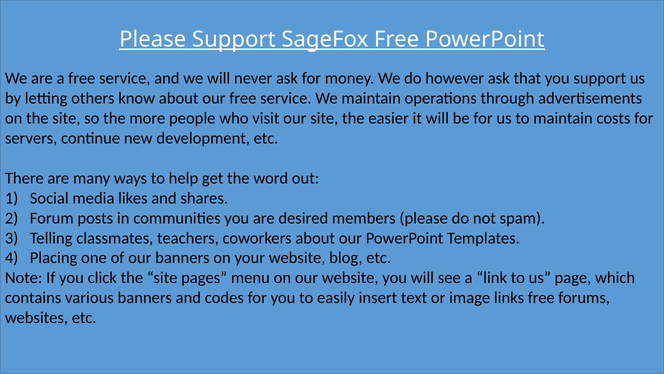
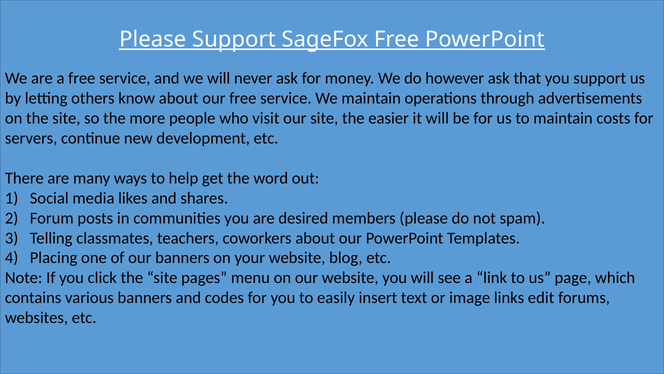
links free: free -> edit (541, 297)
